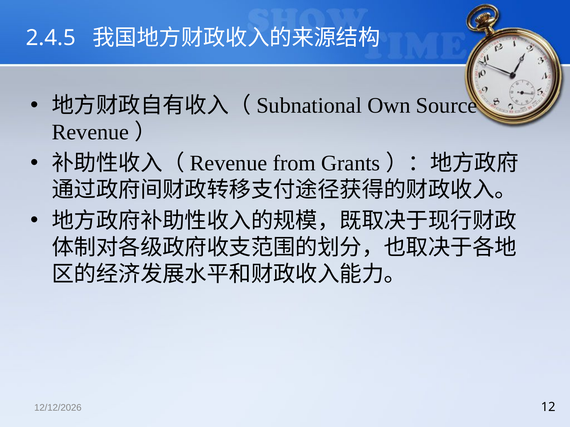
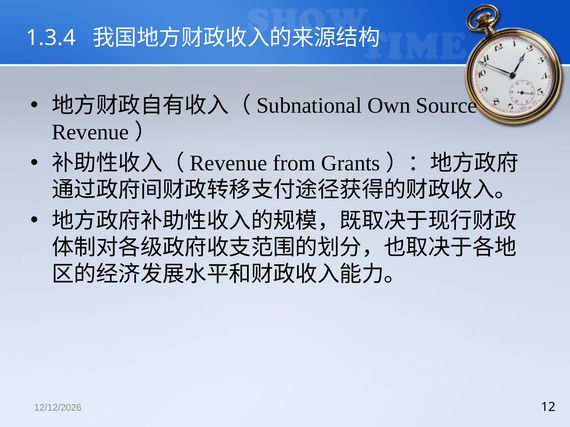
2.4.5: 2.4.5 -> 1.3.4 (51, 38)
